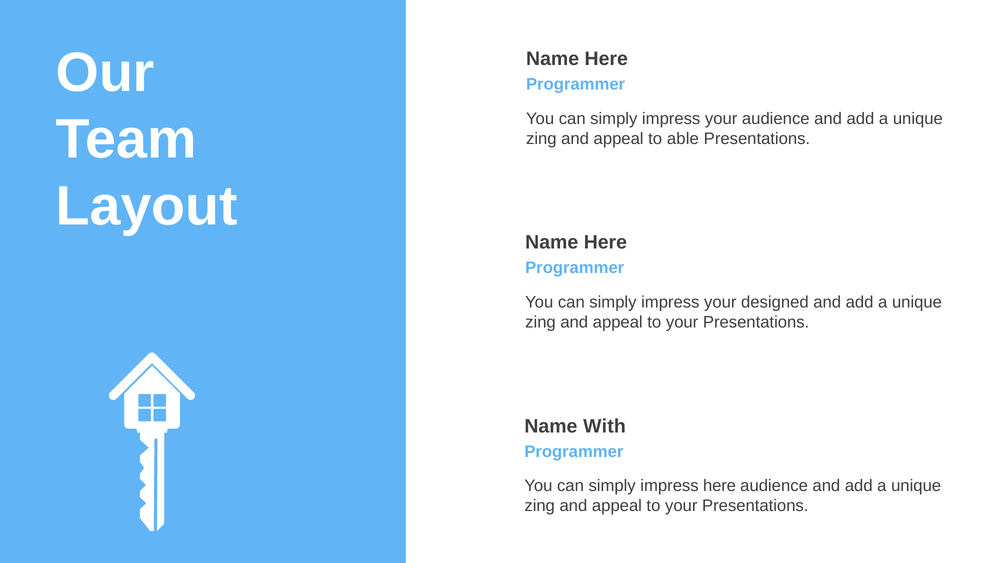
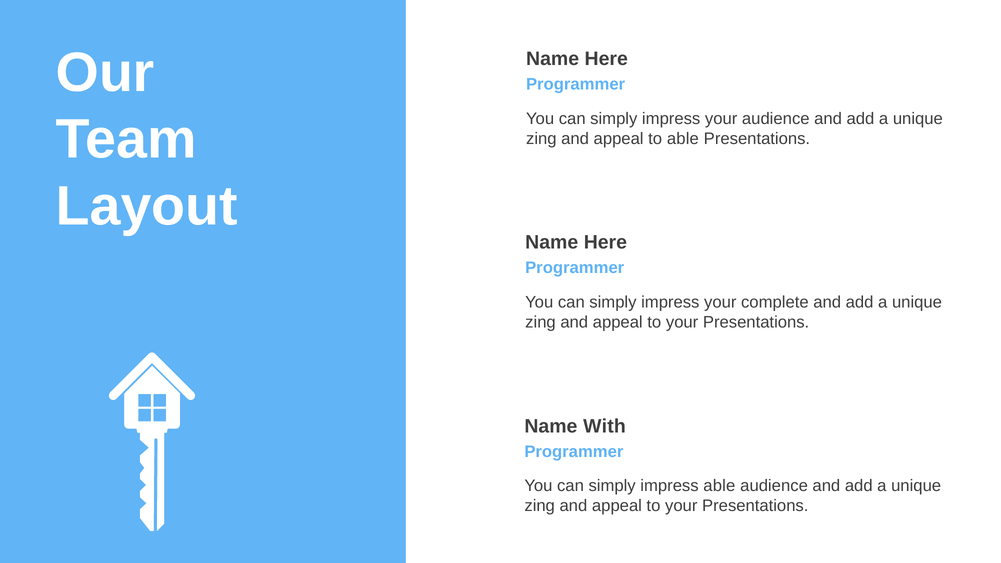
designed: designed -> complete (775, 302)
impress here: here -> able (719, 486)
